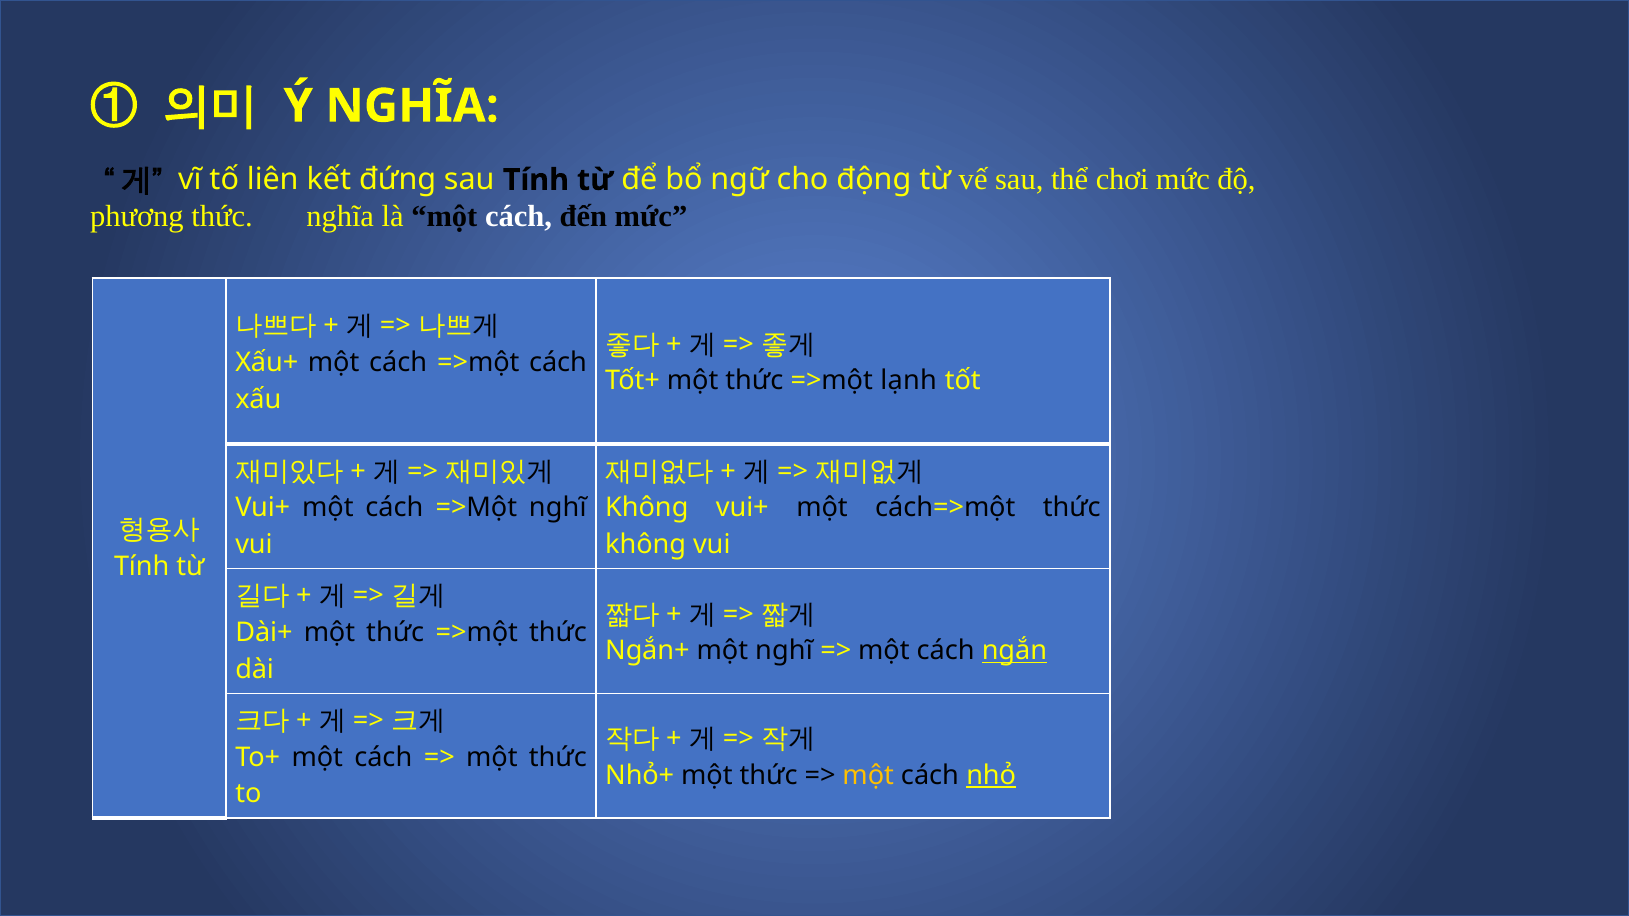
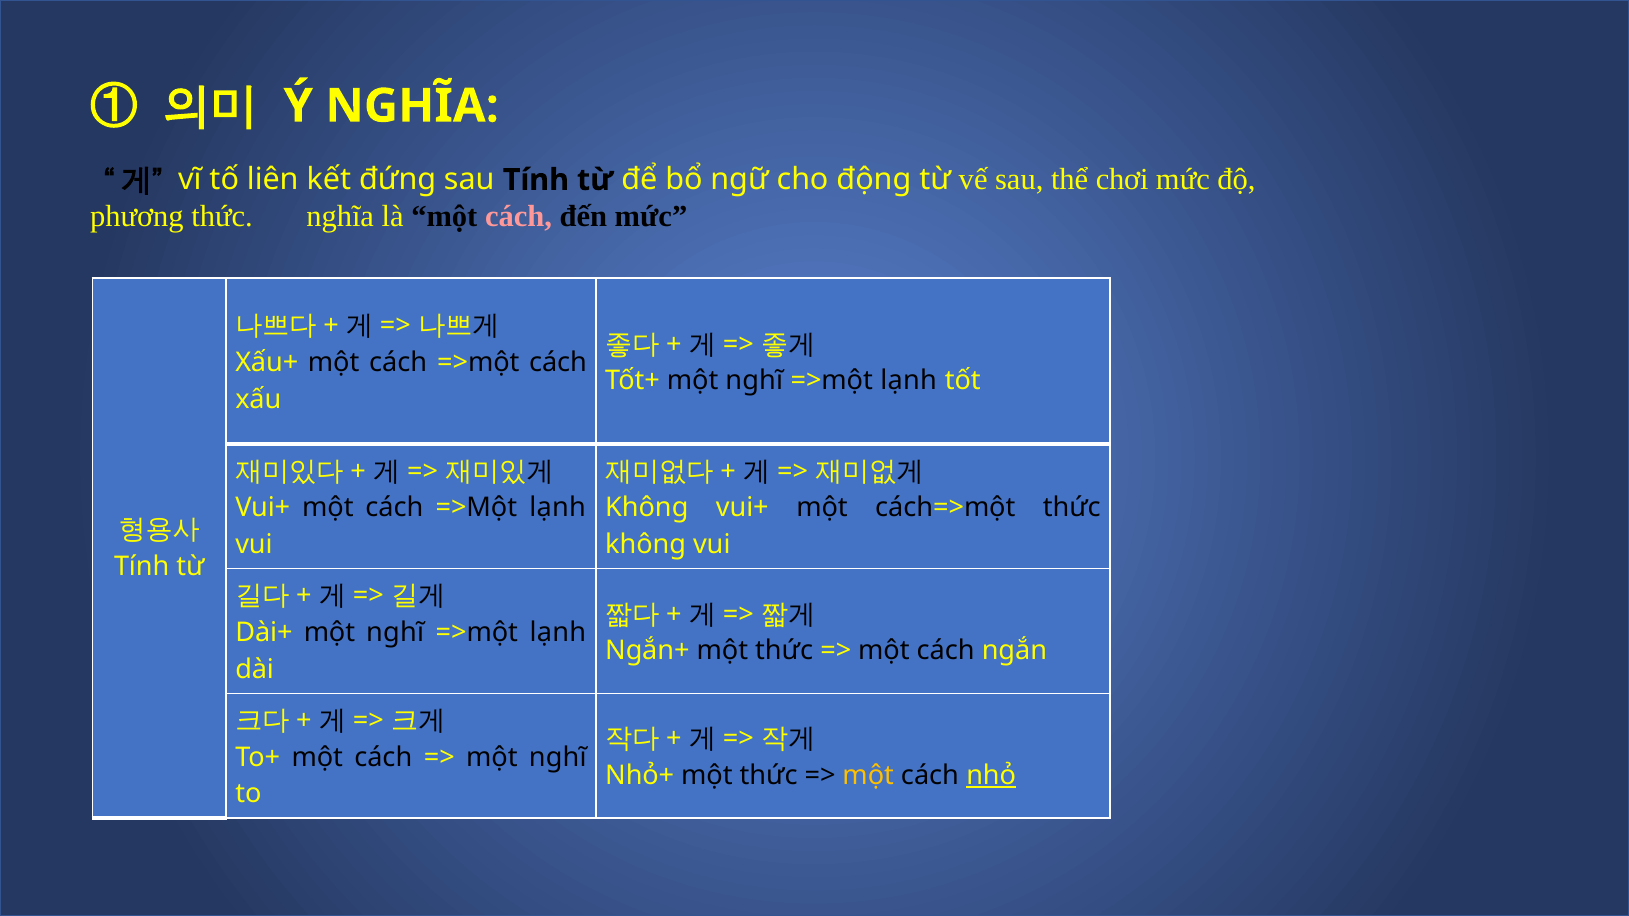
cách colour: white -> pink (518, 217)
Tốt+ một thức: thức -> nghĩ (754, 381)
cách =>Một nghĩ: nghĩ -> lạnh (558, 508)
Dài+ một thức: thức -> nghĩ (395, 633)
thức: thức -> lạnh (558, 633)
Ngắn+ một nghĩ: nghĩ -> thức (784, 651)
ngắn underline: present -> none (1014, 651)
thức: thức -> nghĩ (558, 757)
